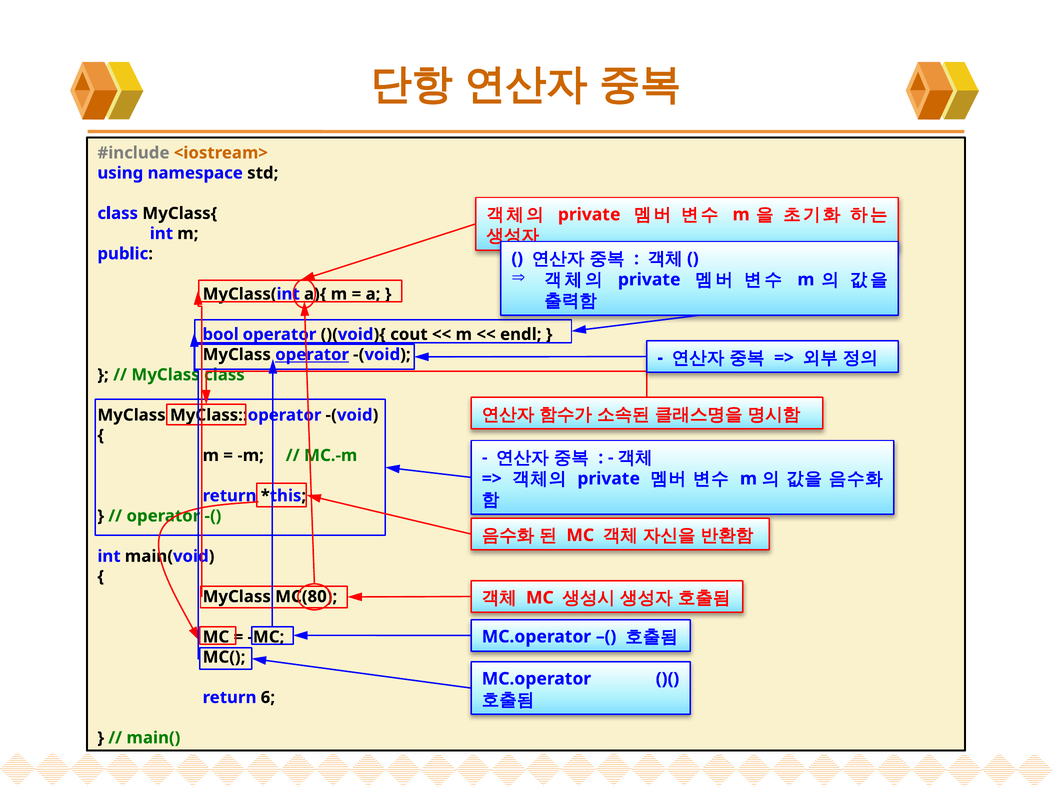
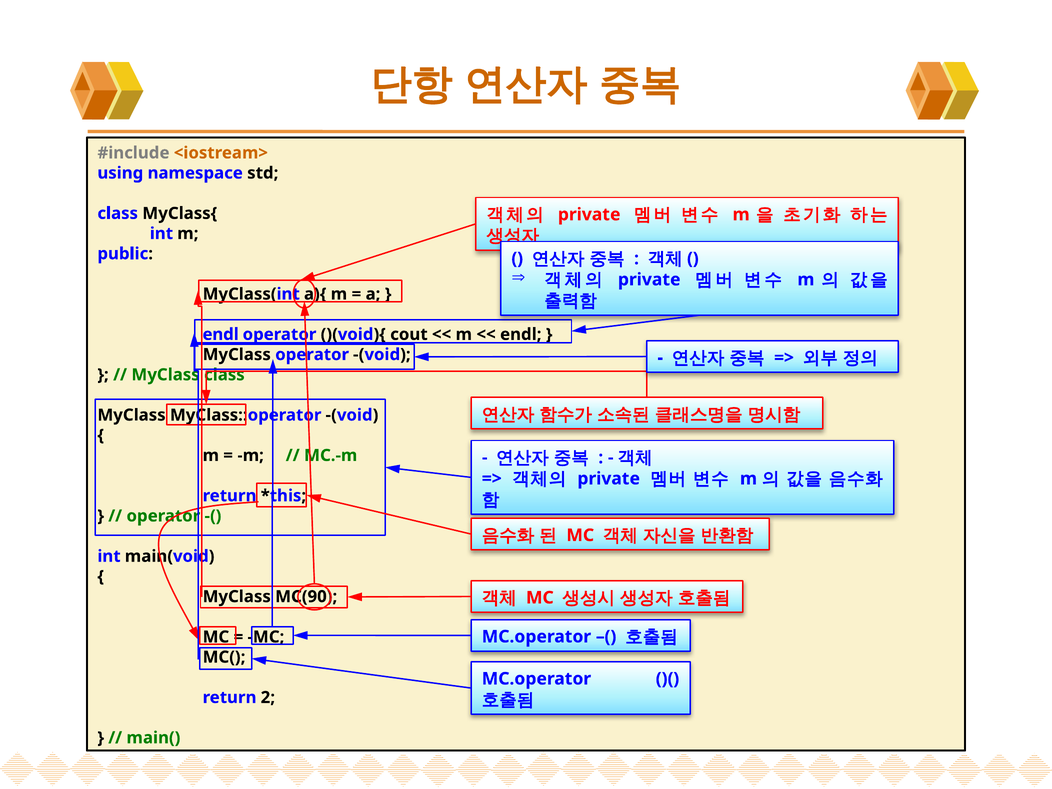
bool: bool -> endl (221, 334)
operator underline: present -> none (312, 355)
MC(80: MC(80 -> MC(90 (306, 597)
6: 6 -> 2 (268, 697)
